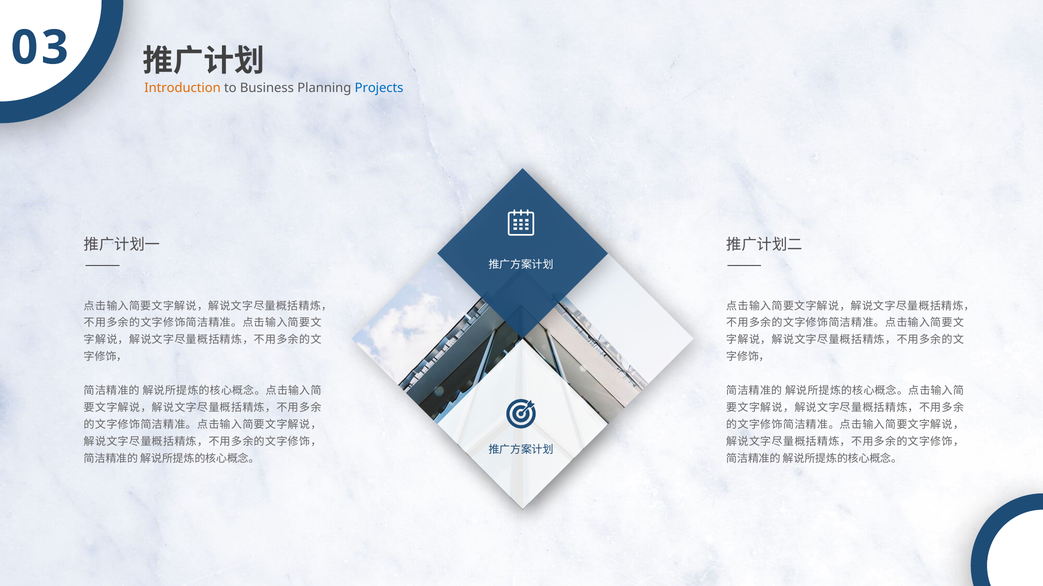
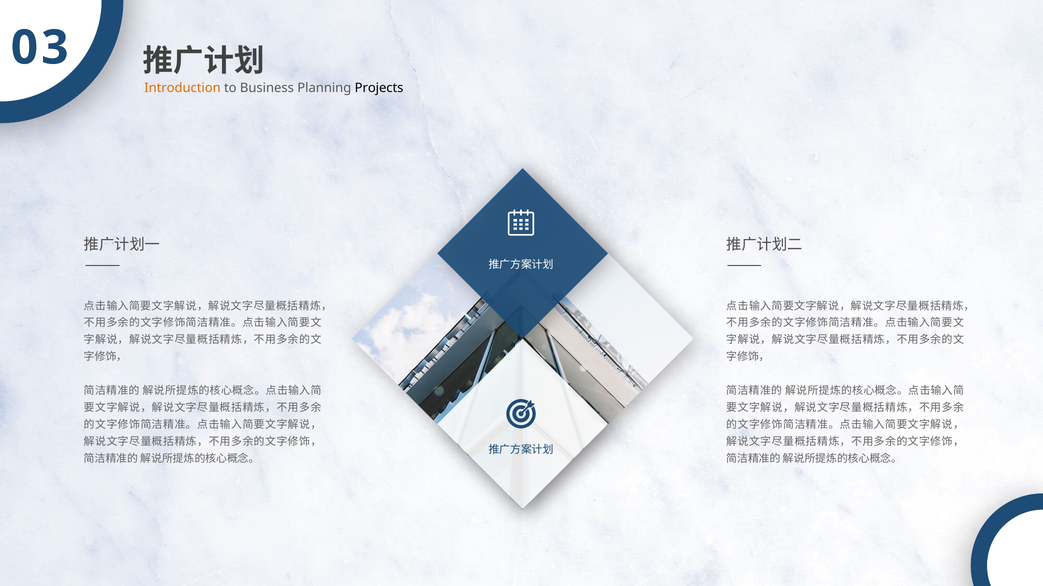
Projects colour: blue -> black (379, 88)
